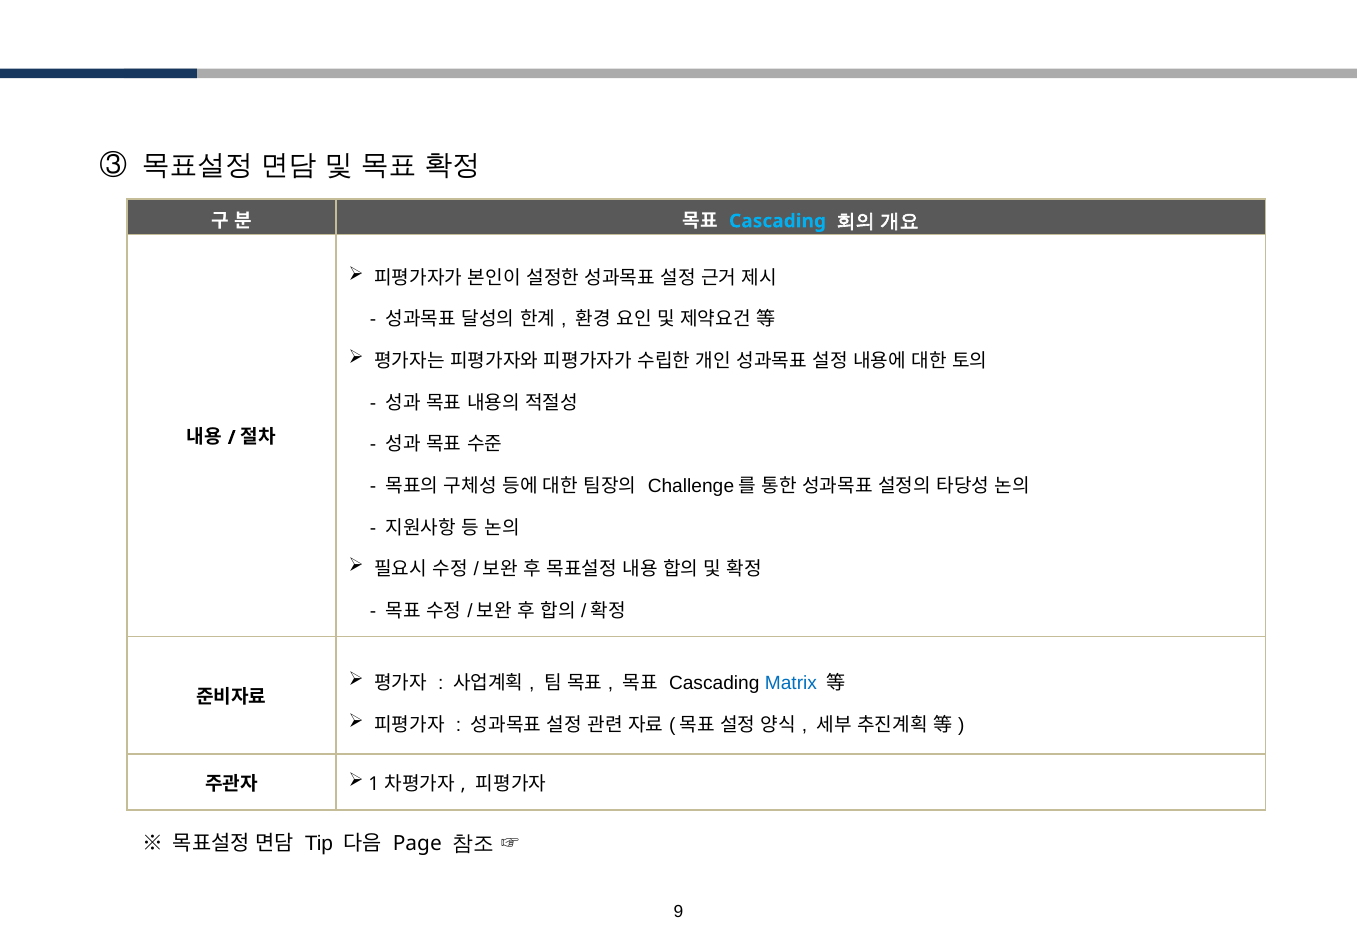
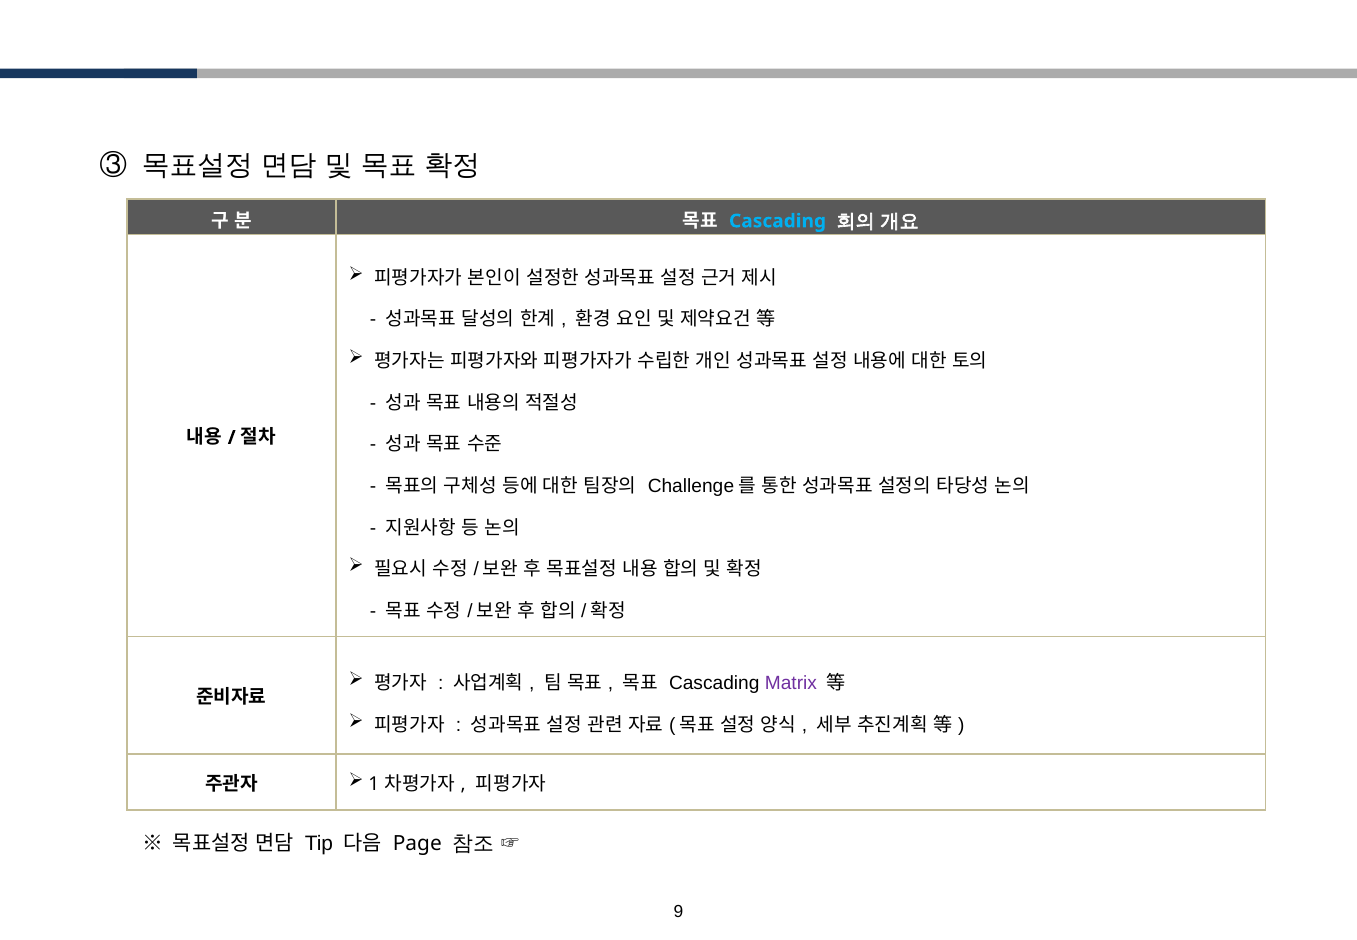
Matrix colour: blue -> purple (791, 683)
